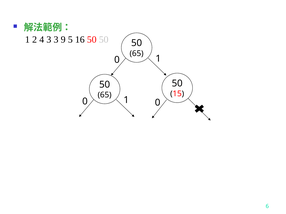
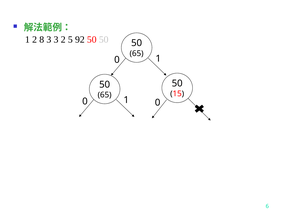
4: 4 -> 8 (42, 40)
3 9: 9 -> 2 (63, 40)
16: 16 -> 92 (80, 40)
